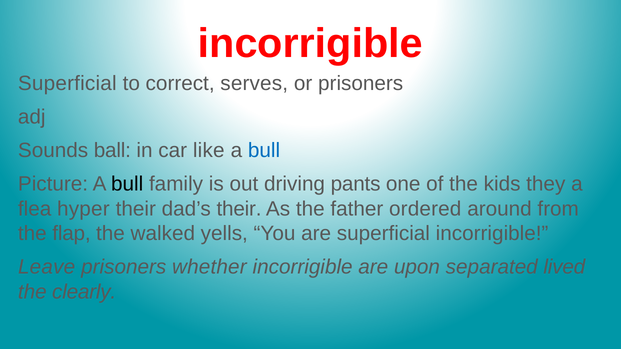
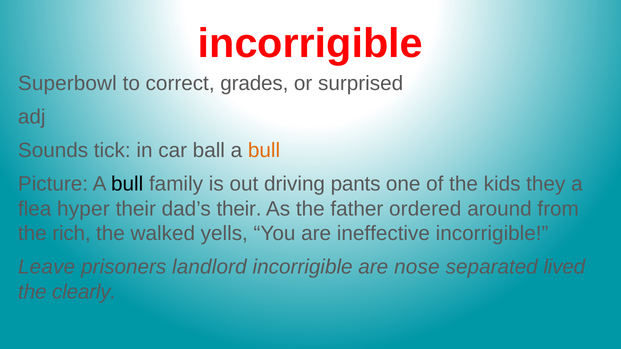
Superficial: Superficial -> Superbowl (67, 84)
serves: serves -> grades (254, 84)
or prisoners: prisoners -> surprised (361, 84)
ball: ball -> tick (112, 151)
like: like -> ball (209, 151)
bull colour: blue -> orange (264, 151)
flap: flap -> rich (72, 234)
are superficial: superficial -> ineffective (383, 234)
whether: whether -> landlord (209, 267)
upon: upon -> nose (417, 267)
